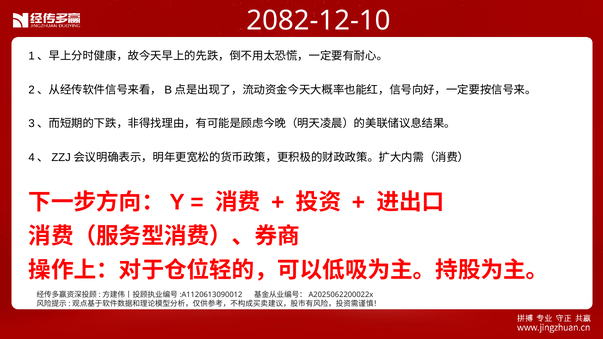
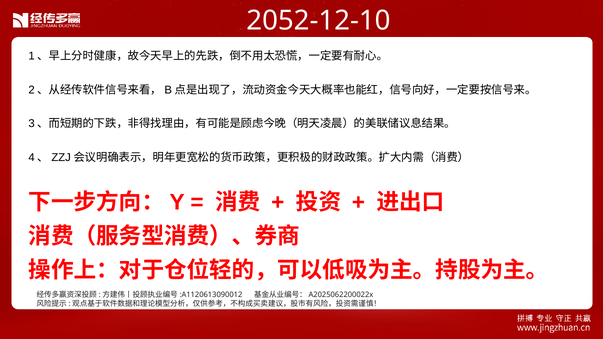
2082-12-10: 2082-12-10 -> 2052-12-10 (318, 21)
